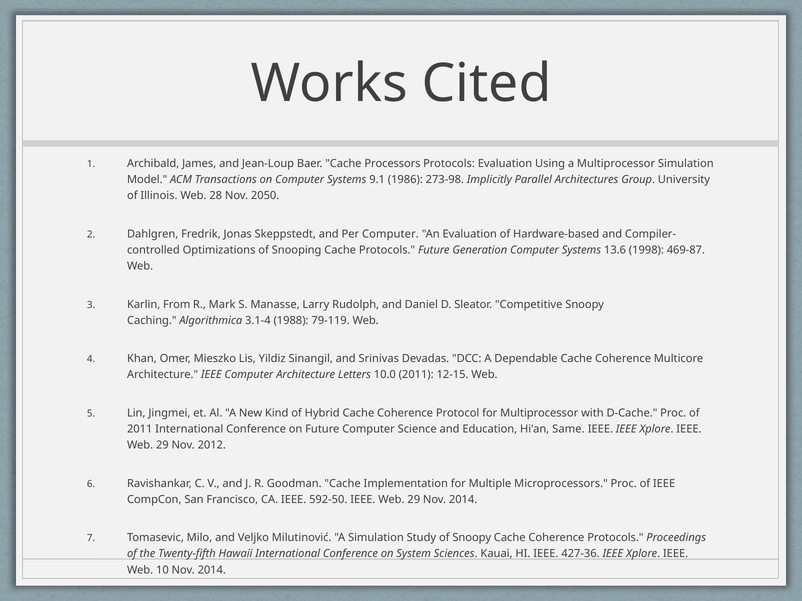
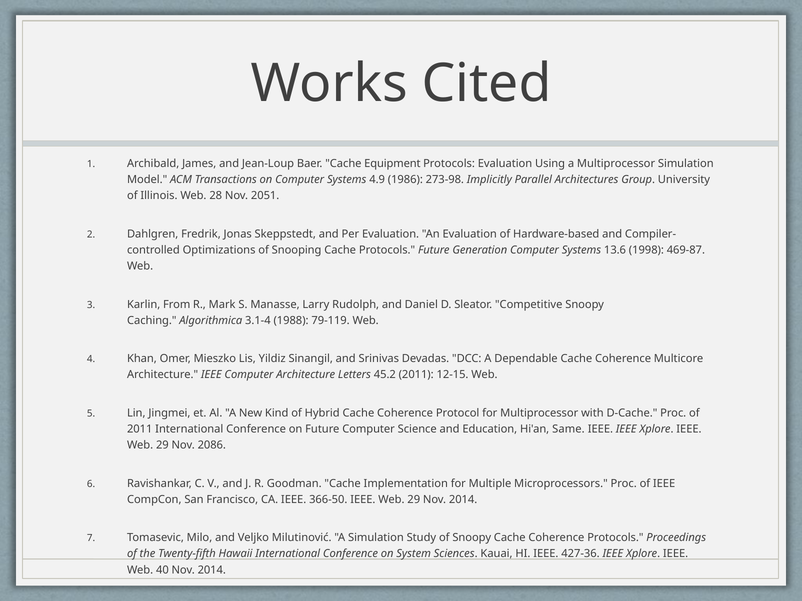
Processors: Processors -> Equipment (392, 164)
9.1: 9.1 -> 4.9 (377, 180)
2050: 2050 -> 2051 (265, 196)
Per Computer: Computer -> Evaluation (391, 234)
10.0: 10.0 -> 45.2 (385, 375)
2012: 2012 -> 2086 (212, 446)
592-50: 592-50 -> 366-50 (328, 500)
10: 10 -> 40 (162, 570)
